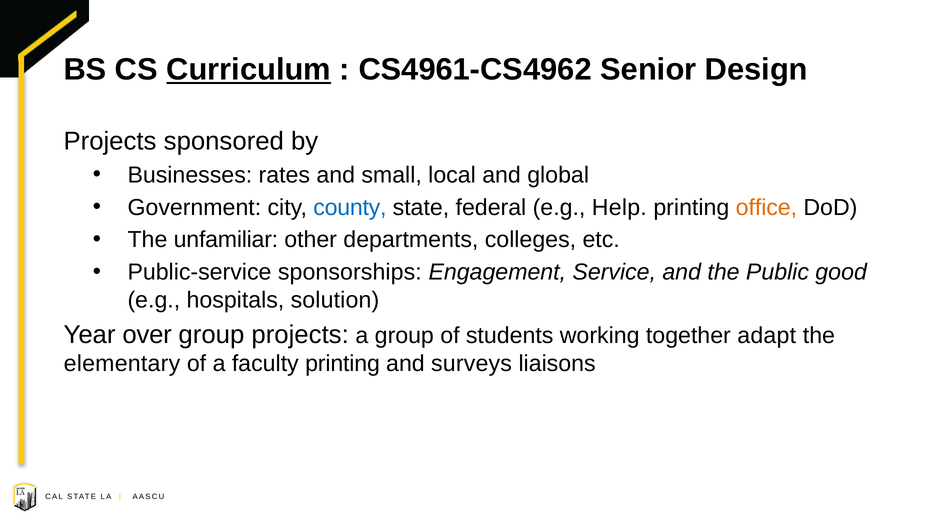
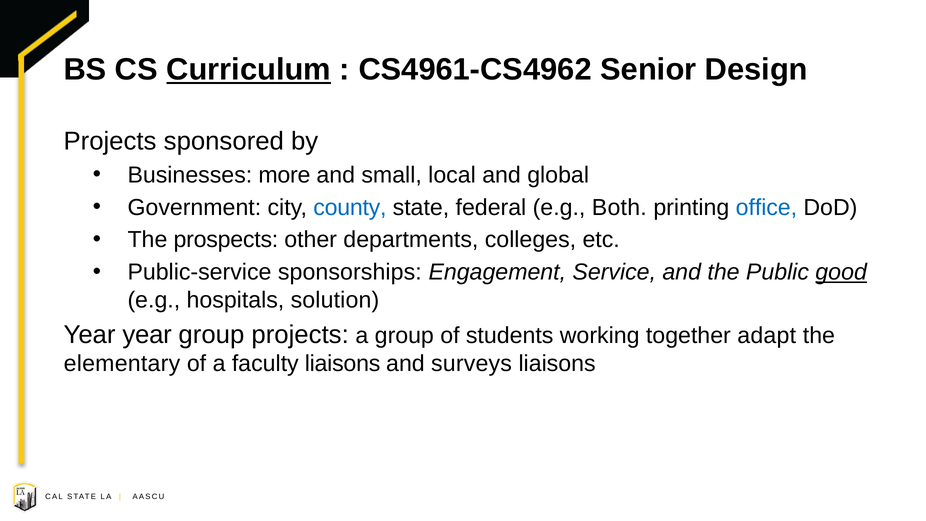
rates: rates -> more (284, 175)
Help: Help -> Both (619, 207)
office colour: orange -> blue (766, 207)
unfamiliar: unfamiliar -> prospects (226, 240)
good underline: none -> present (841, 272)
Year over: over -> year (147, 335)
faculty printing: printing -> liaisons (343, 364)
